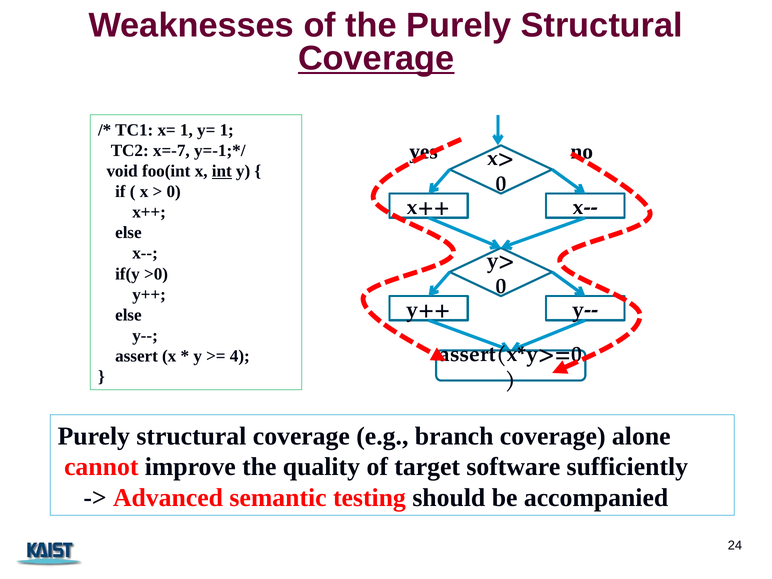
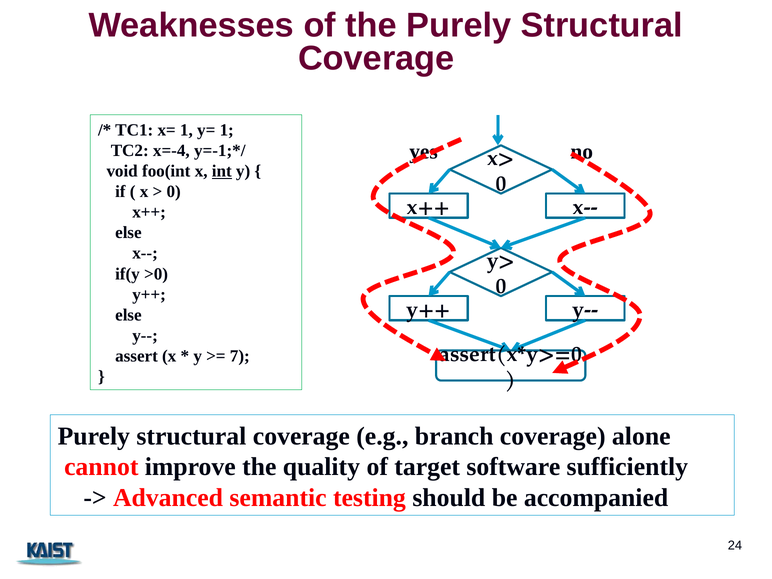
Coverage underline: present -> none (376, 58)
x=-7: x=-7 -> x=-4 (171, 150)
4: 4 -> 7 (240, 356)
